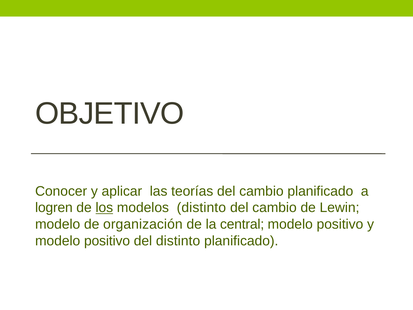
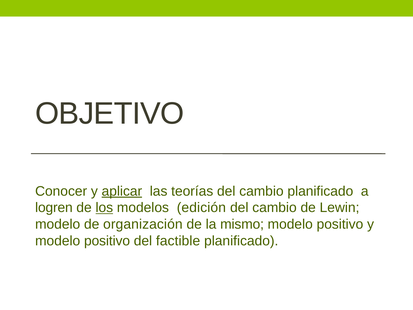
aplicar underline: none -> present (122, 191)
modelos distinto: distinto -> edición (201, 208)
central: central -> mismo (242, 224)
del distinto: distinto -> factible (178, 241)
